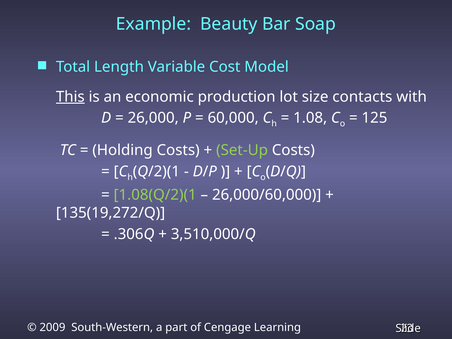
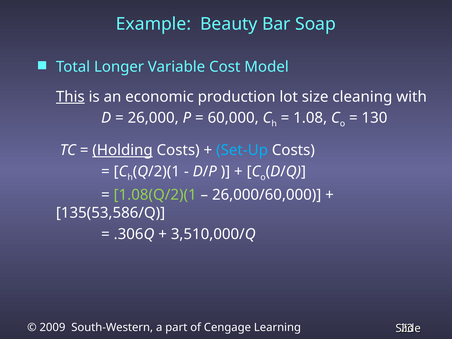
Length: Length -> Longer (119, 67)
contacts: contacts -> cleaning (362, 97)
125: 125 -> 130 (374, 118)
Holding underline: none -> present (123, 150)
Set-Up colour: light green -> light blue (242, 150)
135(19,272/Q: 135(19,272/Q -> 135(53,586/Q (111, 213)
